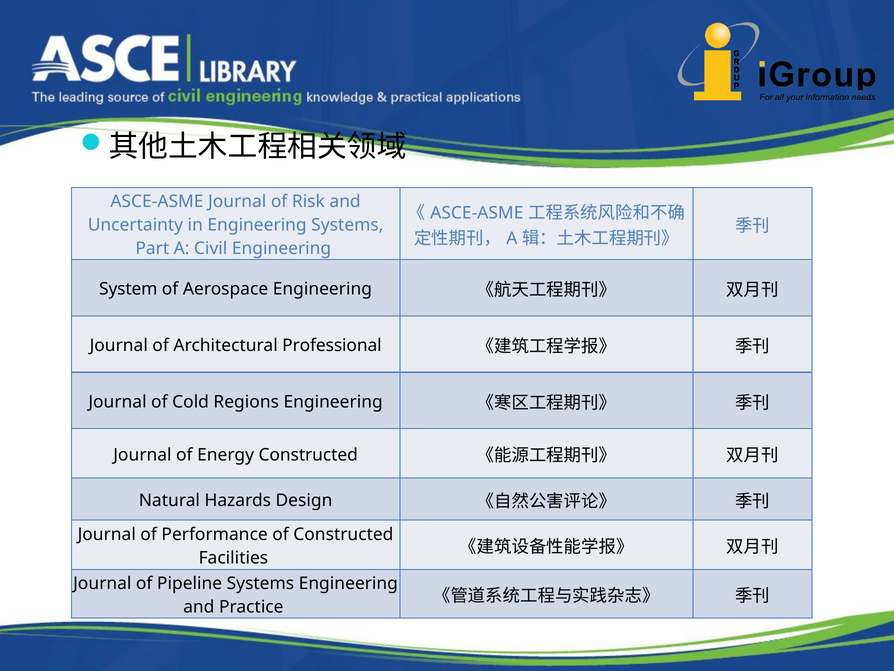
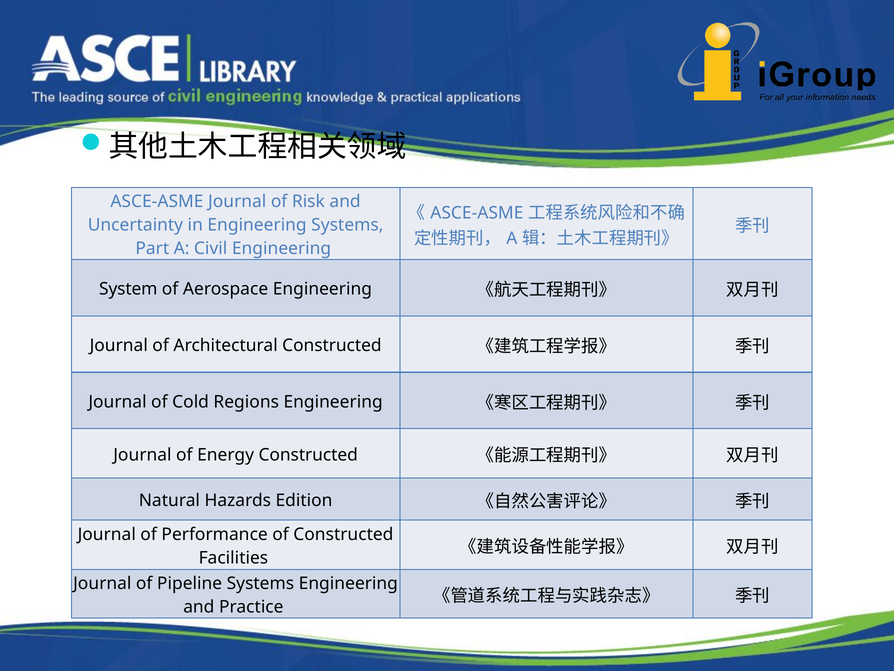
Architectural Professional: Professional -> Constructed (332, 345)
Design: Design -> Edition (304, 500)
